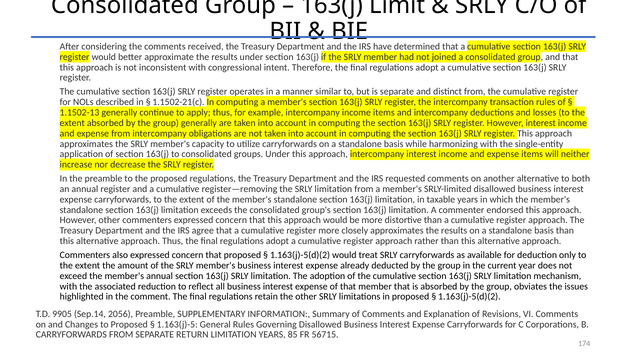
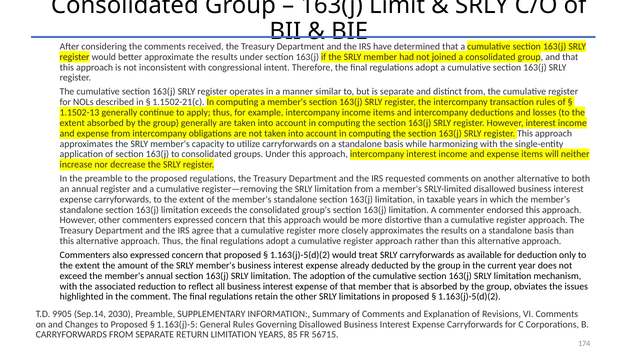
2056: 2056 -> 2030 (121, 313)
